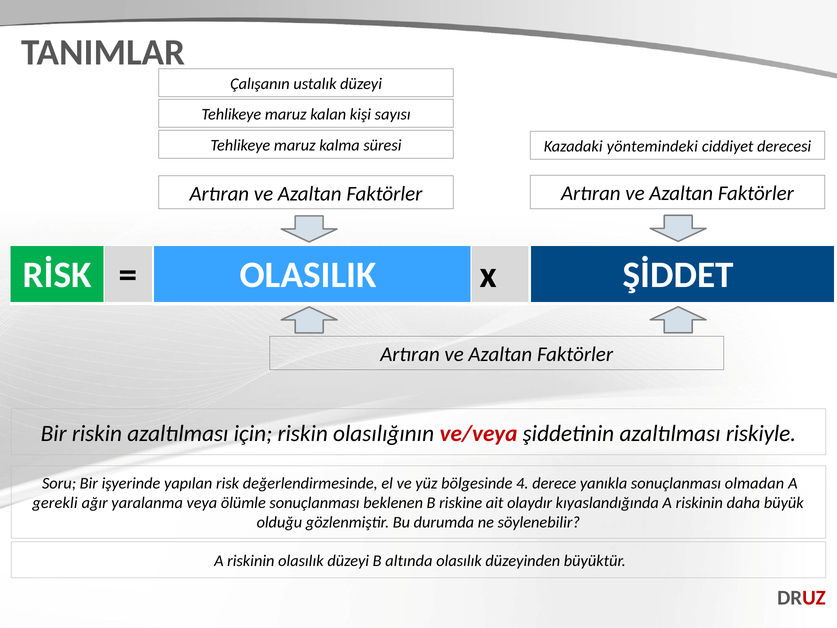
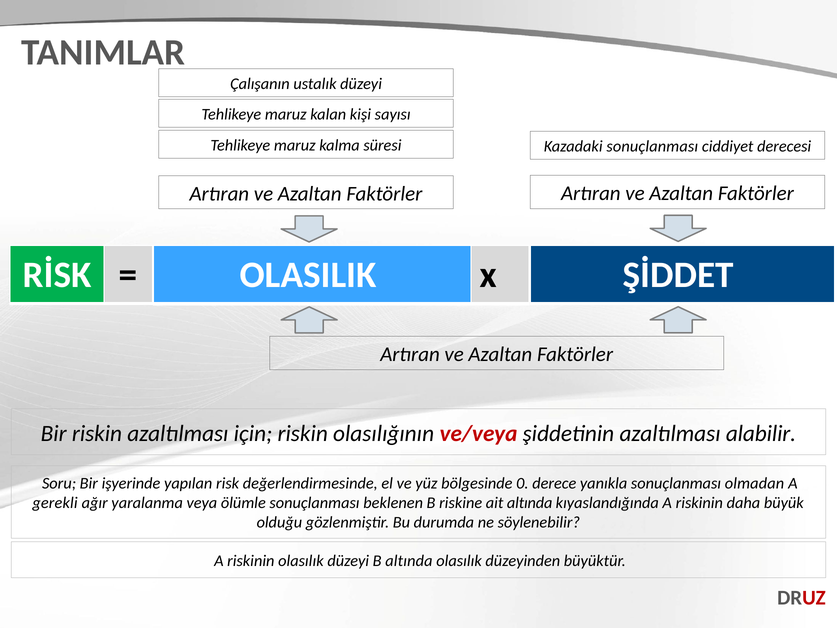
Kazadaki yöntemindeki: yöntemindeki -> sonuçlanması (652, 146)
riskiyle: riskiyle -> alabilir (761, 433)
4: 4 -> 0 (522, 483)
ait olaydır: olaydır -> altında (530, 503)
